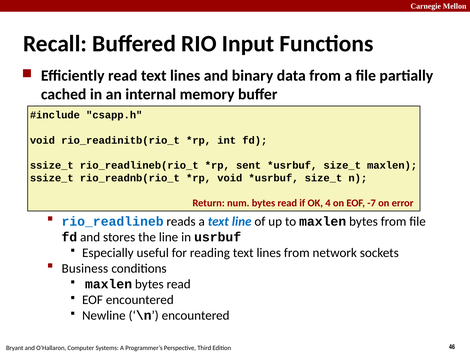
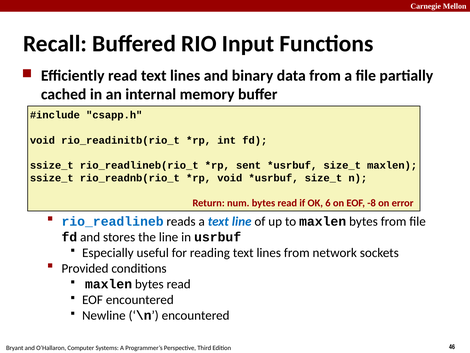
4: 4 -> 6 (328, 203)
-7: -7 -> -8 (372, 203)
Business: Business -> Provided (85, 268)
